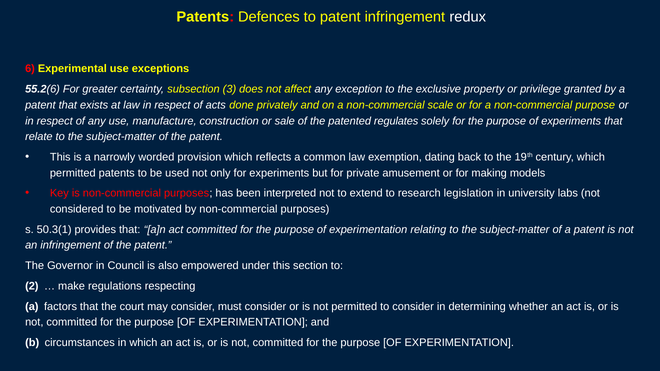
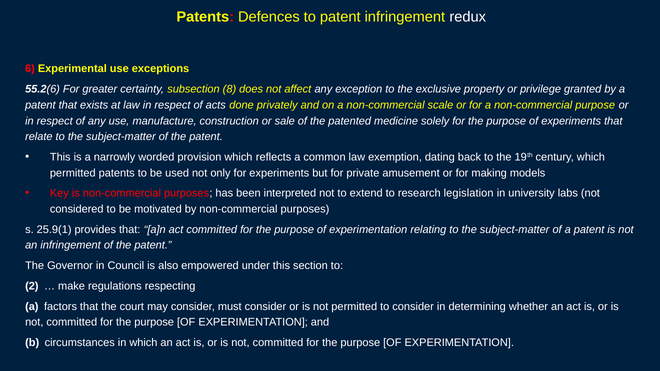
3: 3 -> 8 (229, 89)
regulates: regulates -> medicine (396, 121)
50.3(1: 50.3(1 -> 25.9(1 (54, 230)
